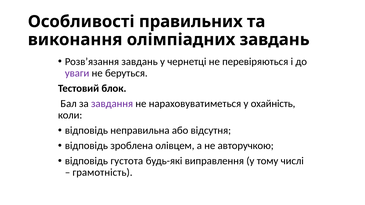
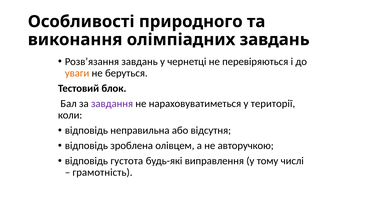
правильних: правильних -> природного (191, 22)
уваги colour: purple -> orange (77, 73)
охайність: охайність -> території (273, 104)
